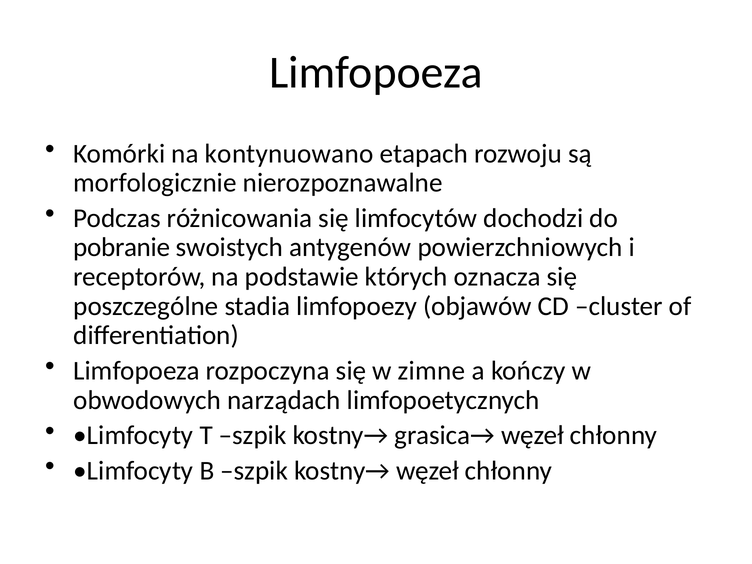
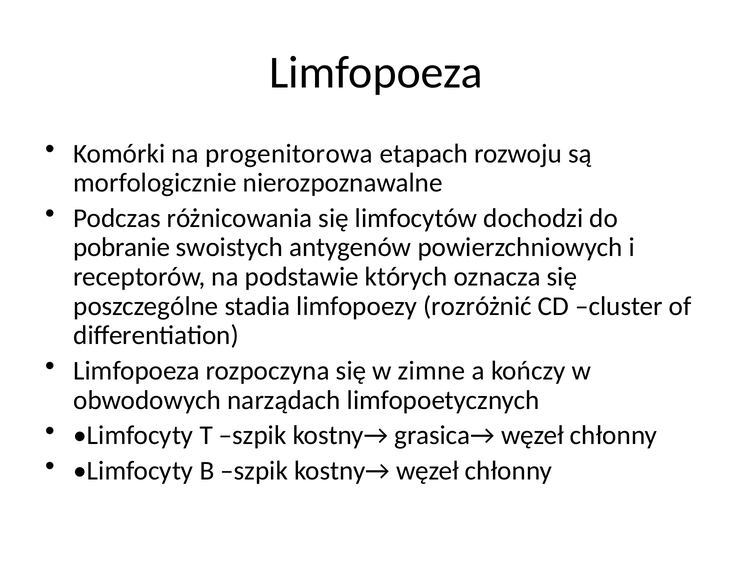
kontynuowano: kontynuowano -> progenitorowa (289, 154)
objawów: objawów -> rozróżnić (477, 306)
